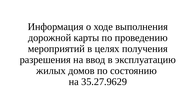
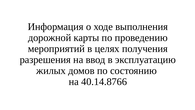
35.27.9629: 35.27.9629 -> 40.14.8766 (104, 82)
